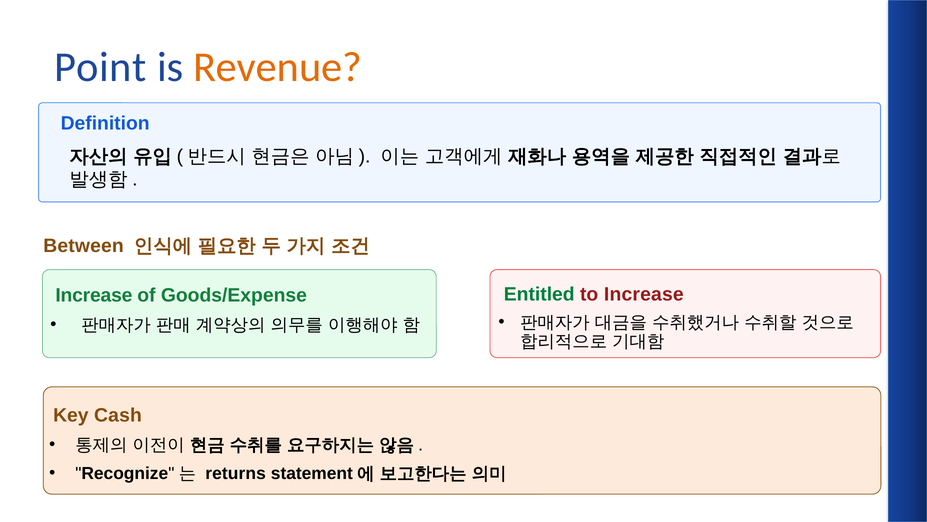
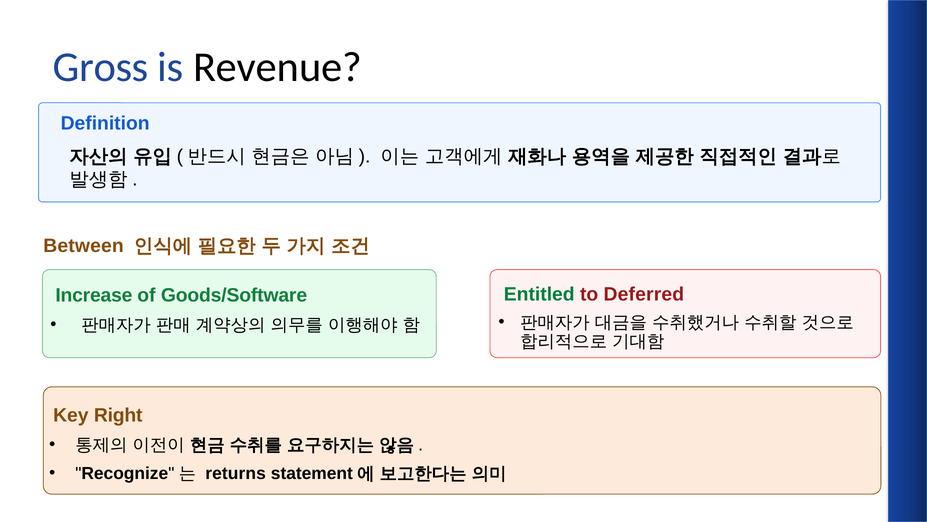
Point: Point -> Gross (101, 67)
Revenue colour: orange -> black (277, 67)
to Increase: Increase -> Deferred (644, 294)
Goods/Expense: Goods/Expense -> Goods/Software (234, 295)
Cash: Cash -> Right (118, 415)
